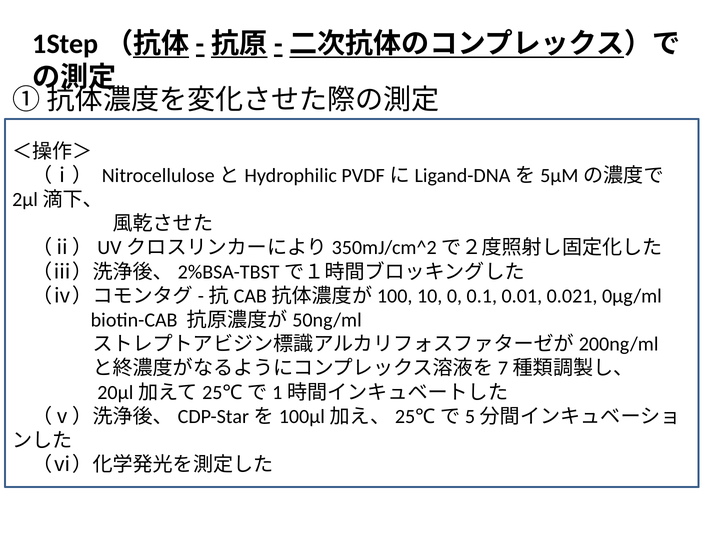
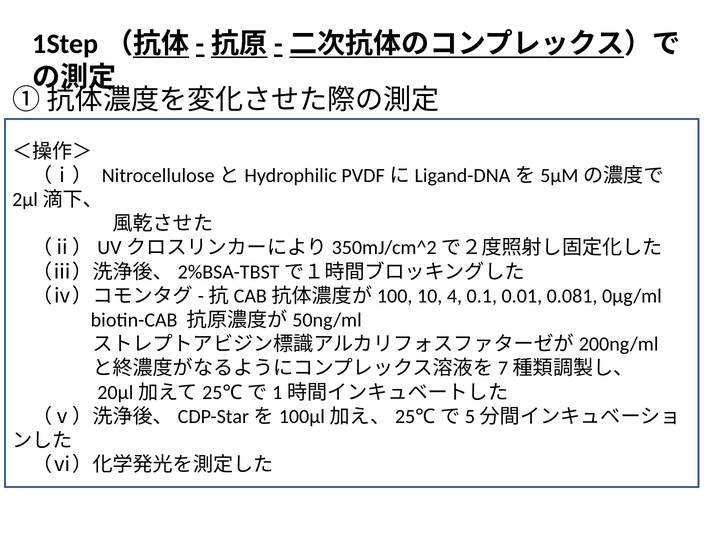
0: 0 -> 4 (454, 296)
0.021: 0.021 -> 0.081 (572, 296)
